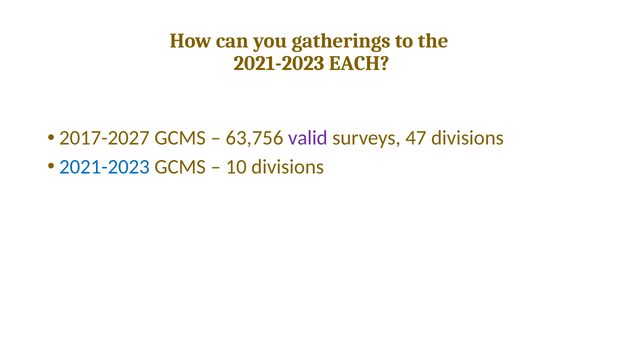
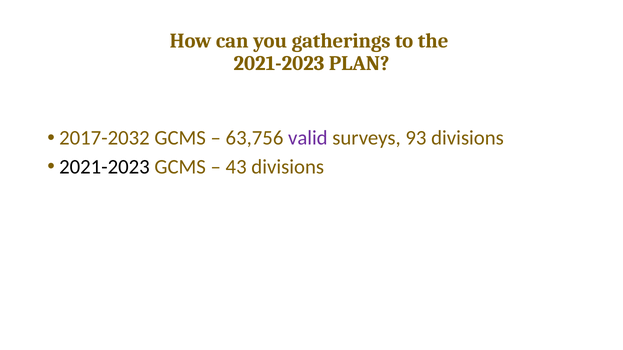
EACH: EACH -> PLAN (359, 64)
2017-2027: 2017-2027 -> 2017-2032 (104, 138)
47: 47 -> 93 (416, 138)
2021-2023 colour: blue -> black (104, 167)
10: 10 -> 43 (236, 167)
